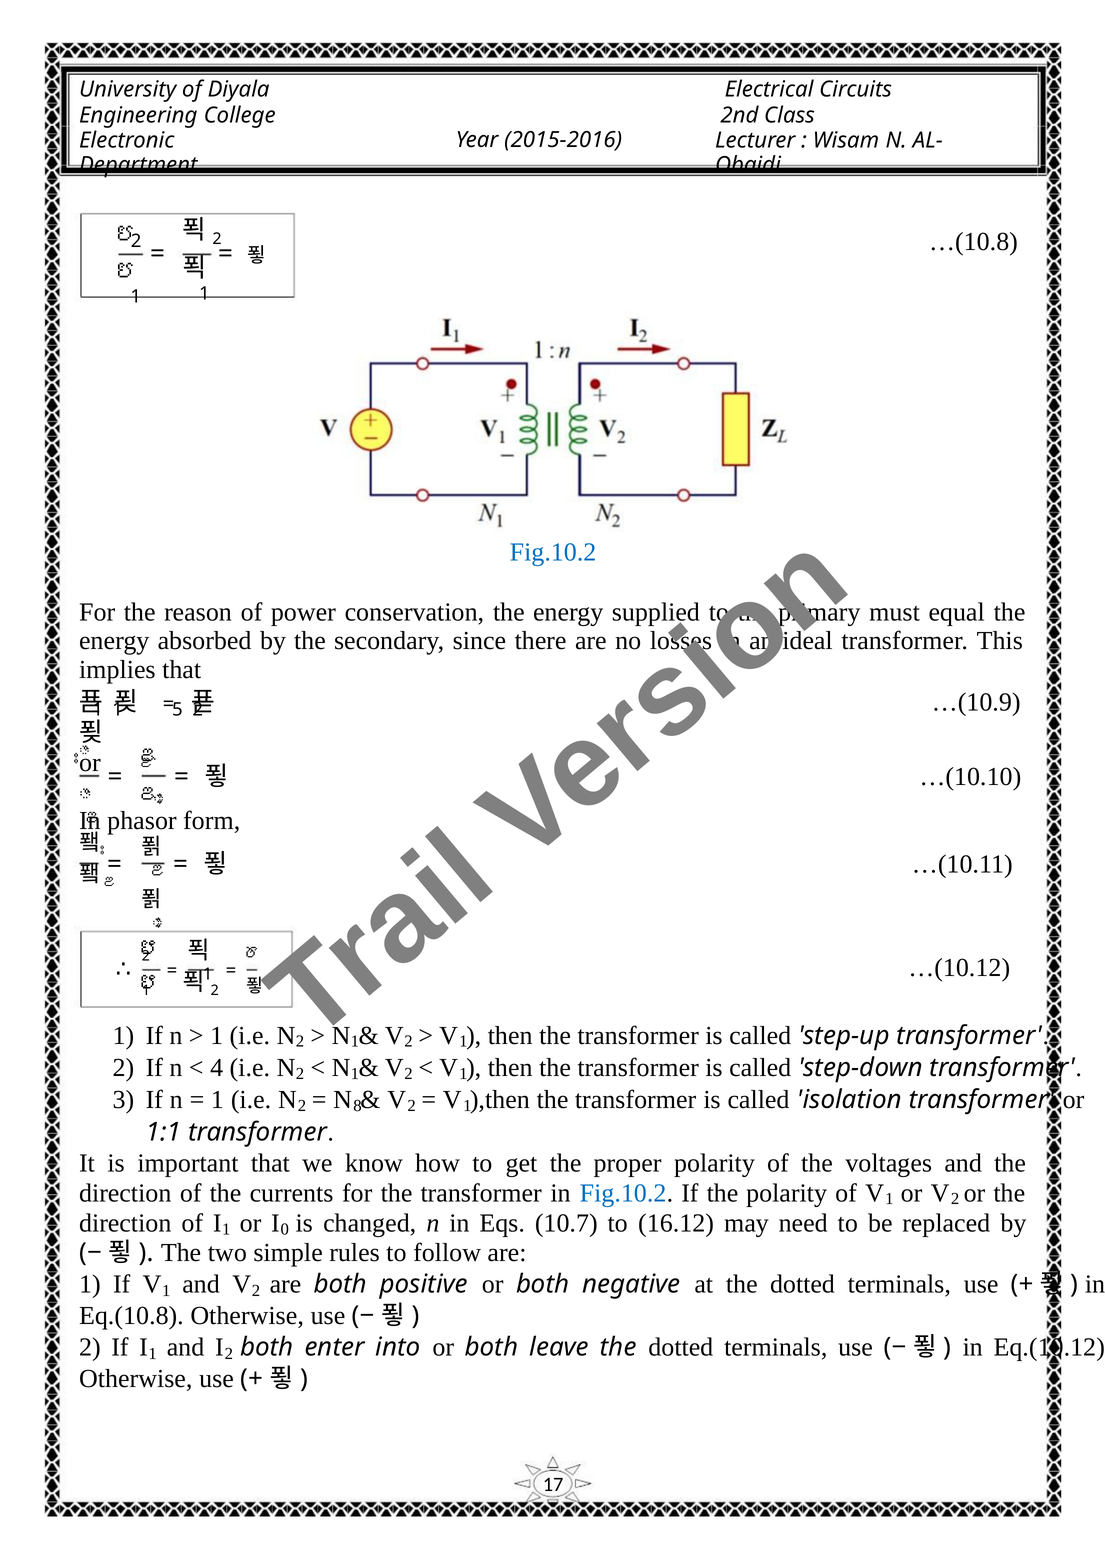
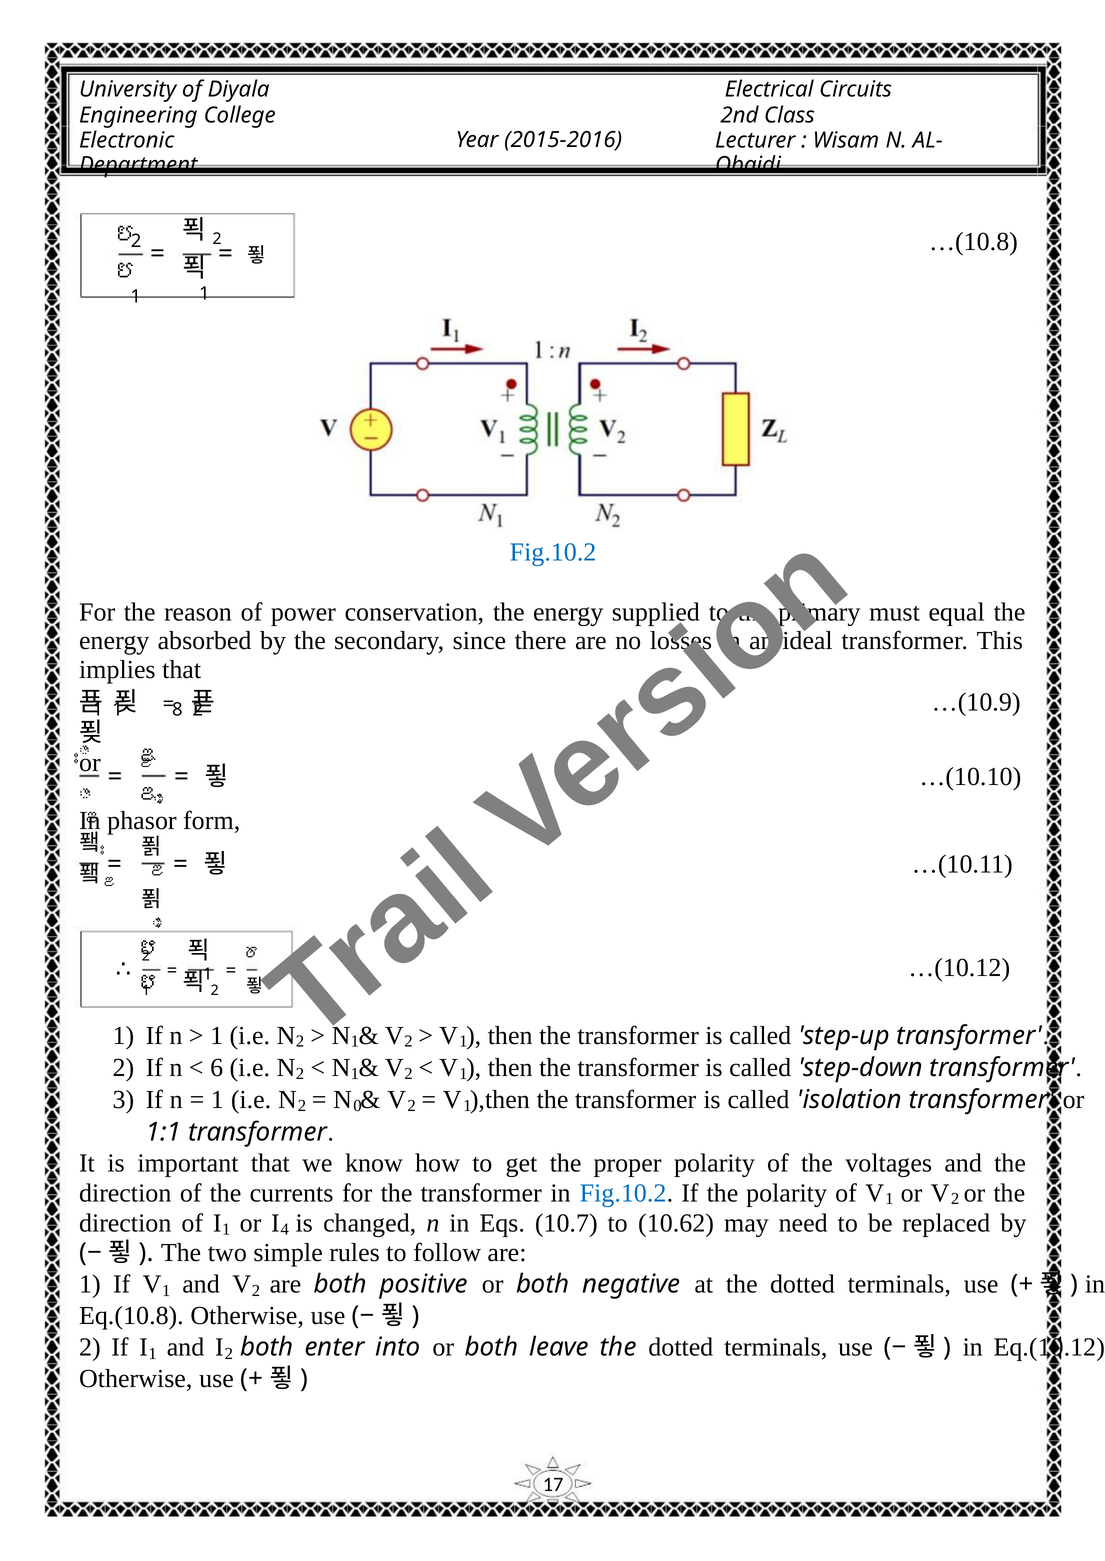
5: 5 -> 8 (177, 710)
4: 4 -> 6 (217, 1068)
8: 8 -> 0 (358, 1106)
16.12: 16.12 -> 10.62 (676, 1224)
0: 0 -> 4 (285, 1230)
